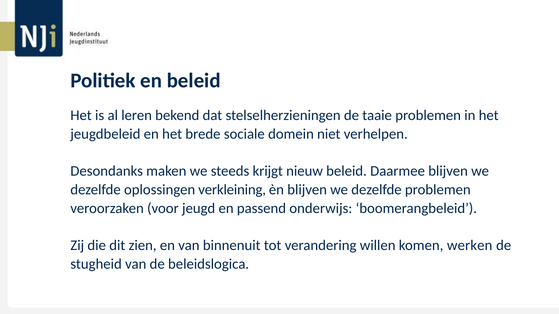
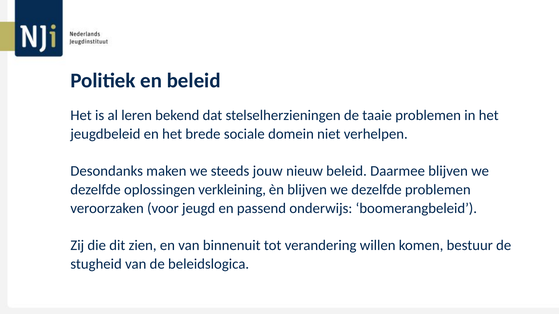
krijgt: krijgt -> jouw (268, 171)
werken: werken -> bestuur (470, 246)
